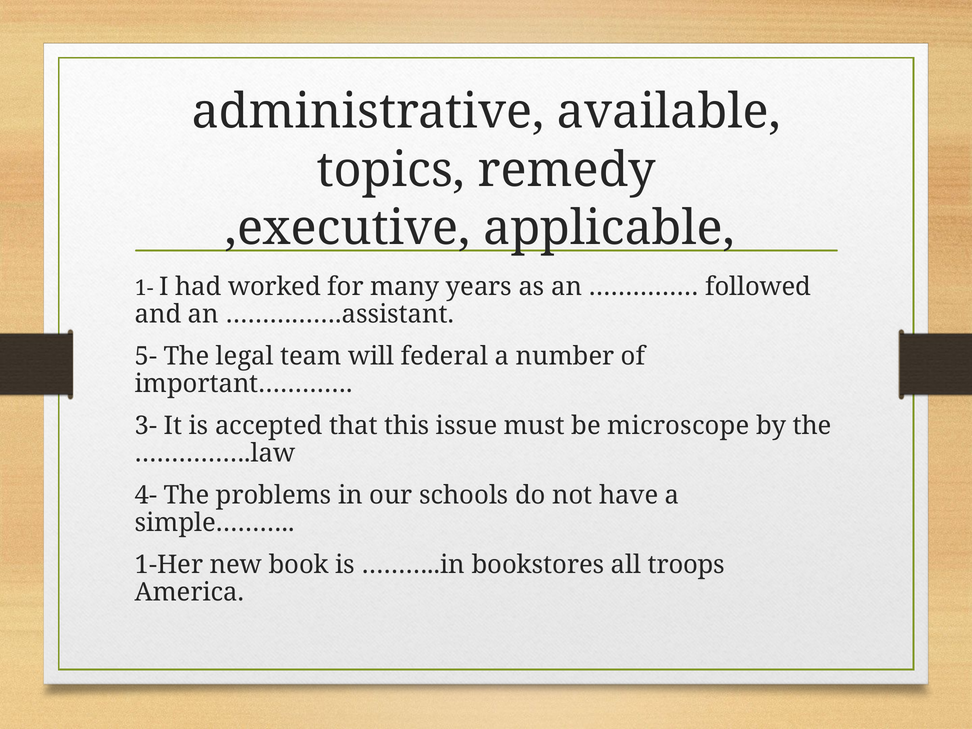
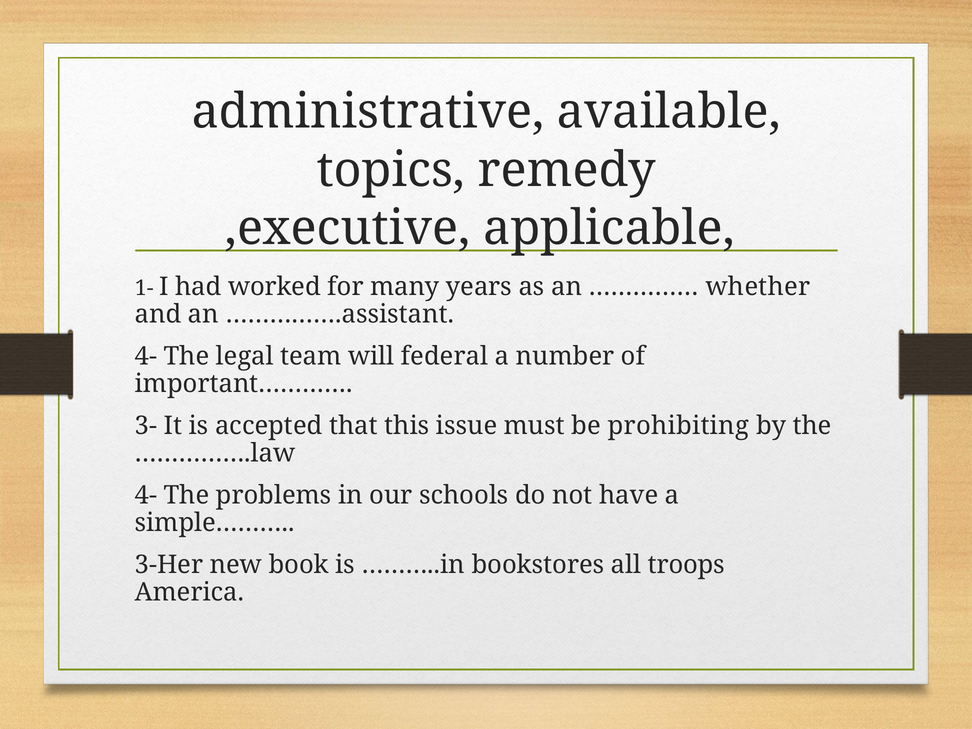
followed: followed -> whether (758, 287)
5-: 5- -> 4- (146, 356)
microscope: microscope -> prohibiting (678, 426)
1-Her: 1-Her -> 3-Her (169, 565)
